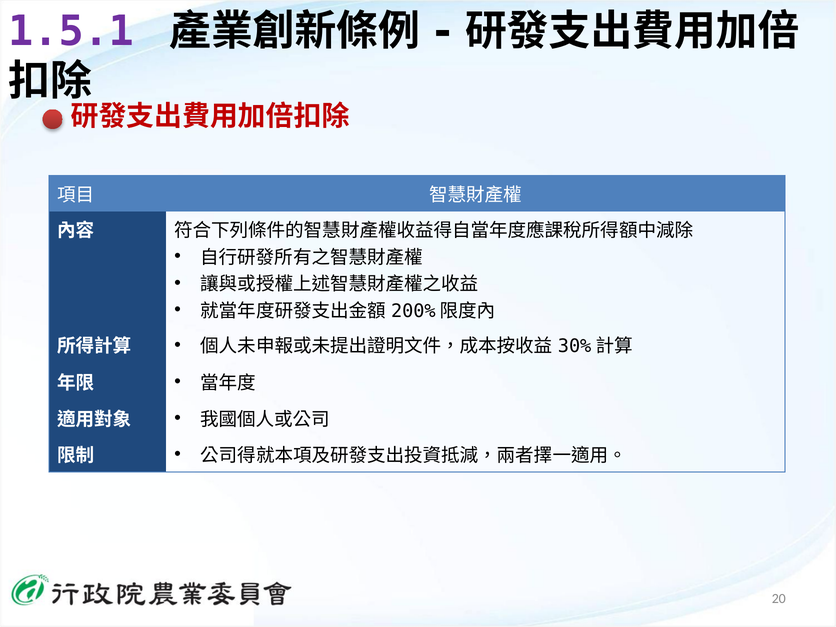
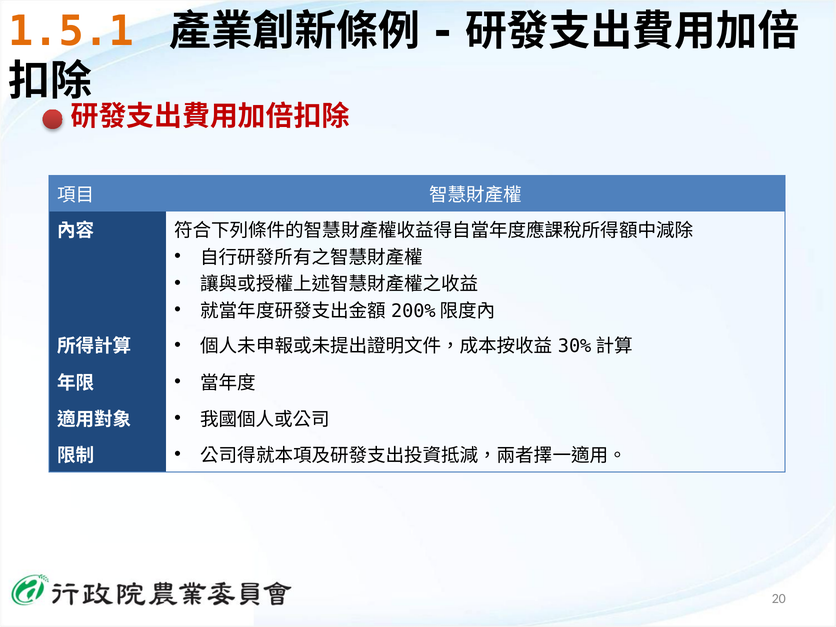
1.5.1 colour: purple -> orange (71, 31)
